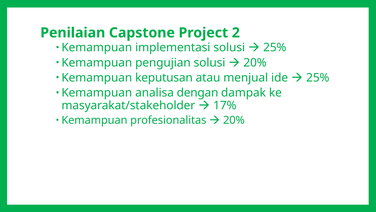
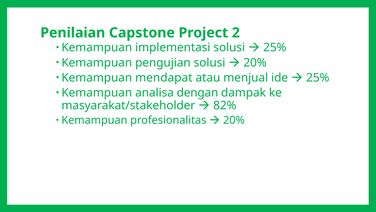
keputusan: keputusan -> mendapat (164, 78)
17%: 17% -> 82% (225, 105)
